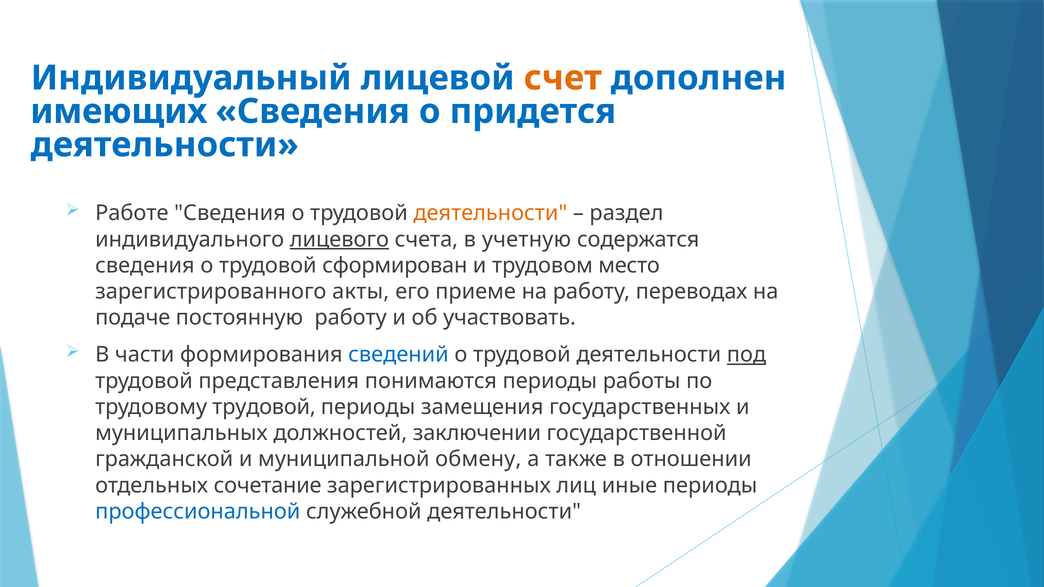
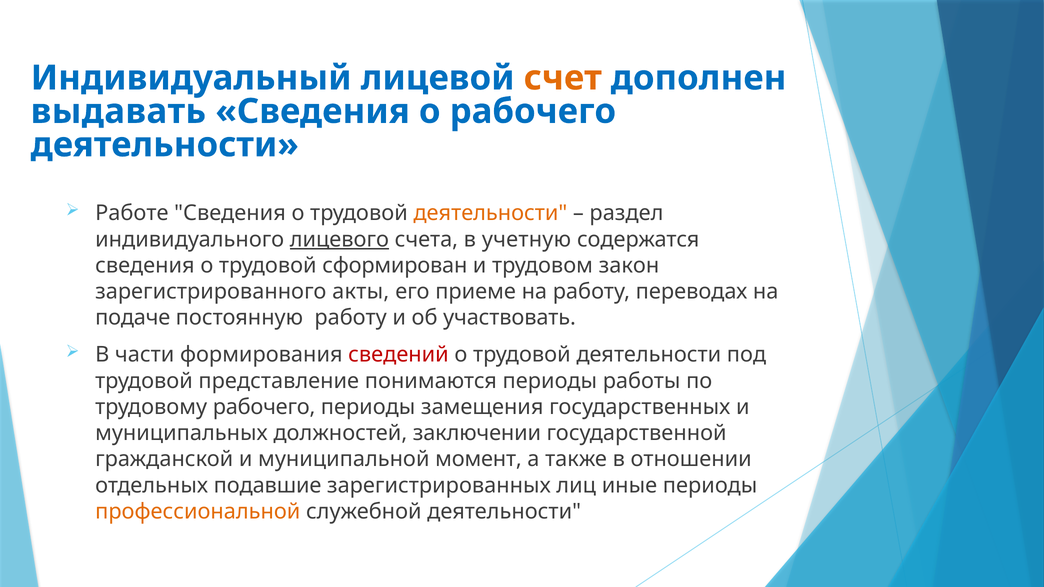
имеющих: имеющих -> выдавать (118, 111)
о придется: придется -> рабочего (533, 111)
место: место -> закон (629, 266)
сведений colour: blue -> red (398, 355)
под underline: present -> none (746, 355)
представления: представления -> представление (279, 381)
трудовому трудовой: трудовой -> рабочего (264, 407)
обмену: обмену -> момент (479, 459)
сочетание: сочетание -> подавшие (268, 486)
профессиональной colour: blue -> orange (198, 512)
